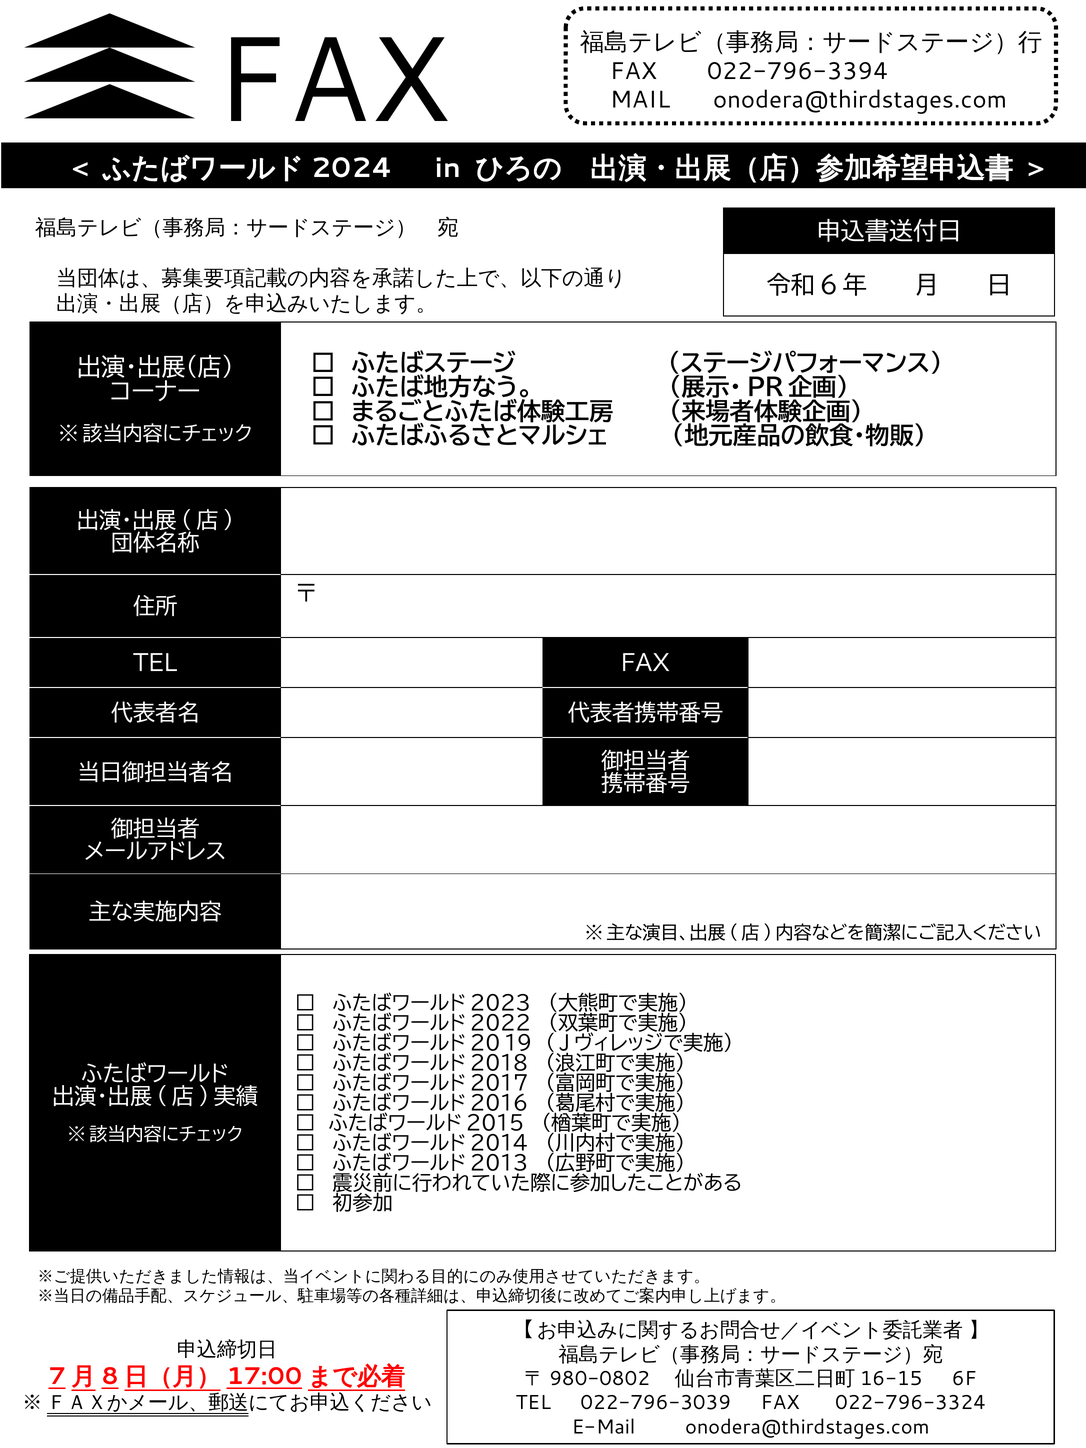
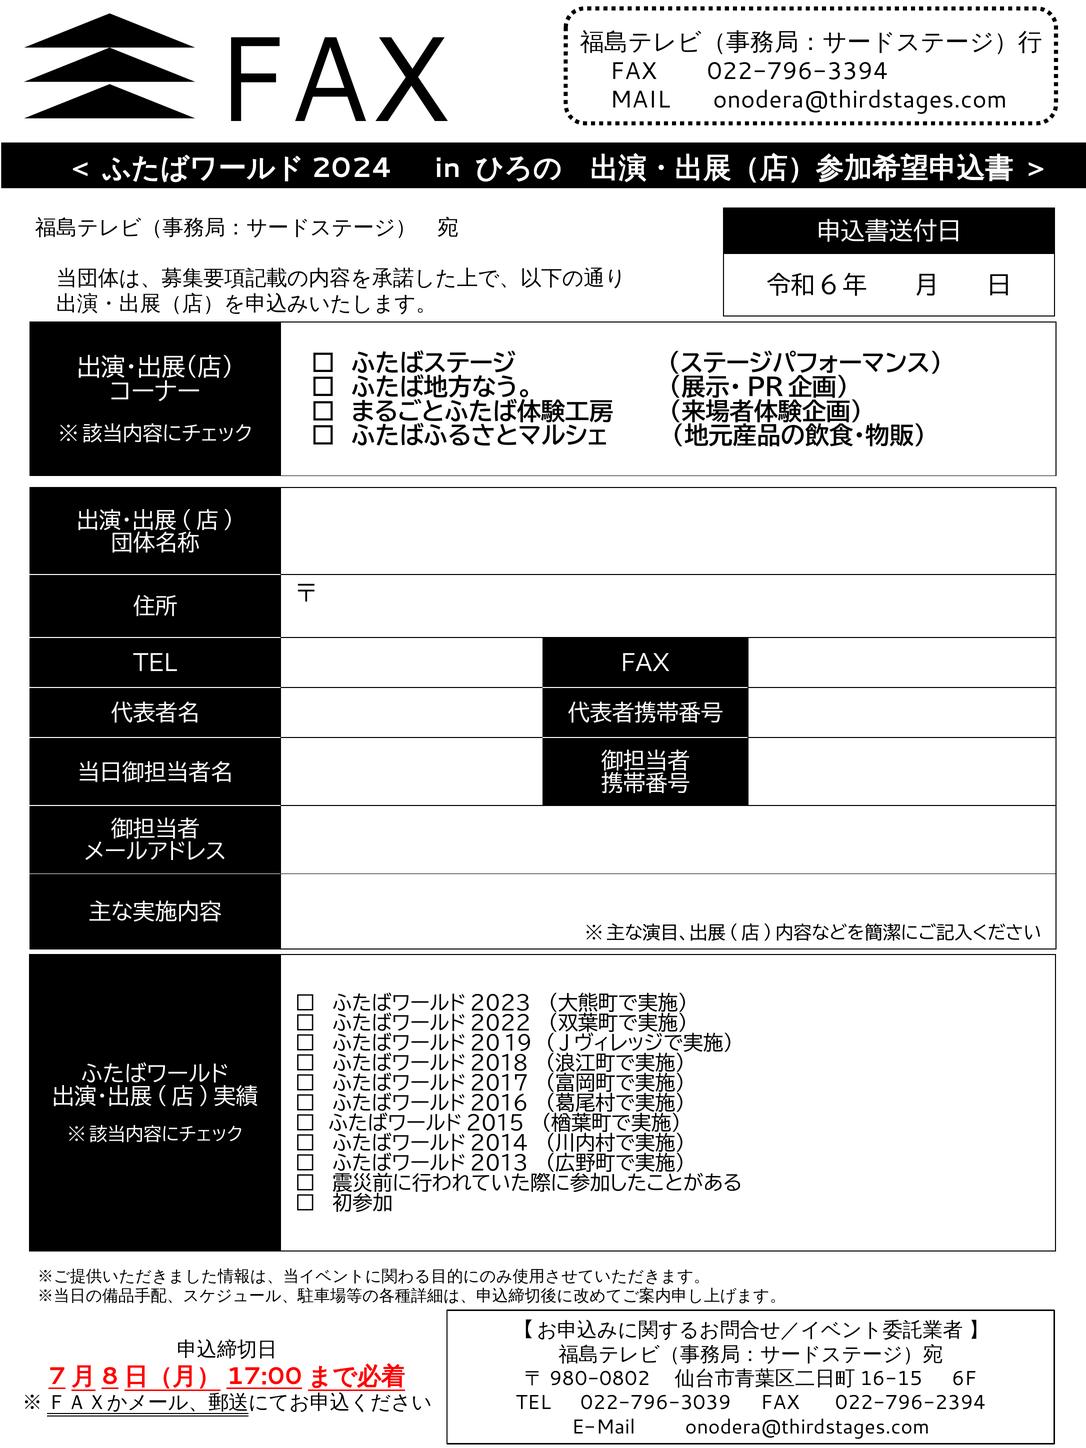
022-796-3324: 022-796-3324 -> 022-796-2394 (910, 1403)
